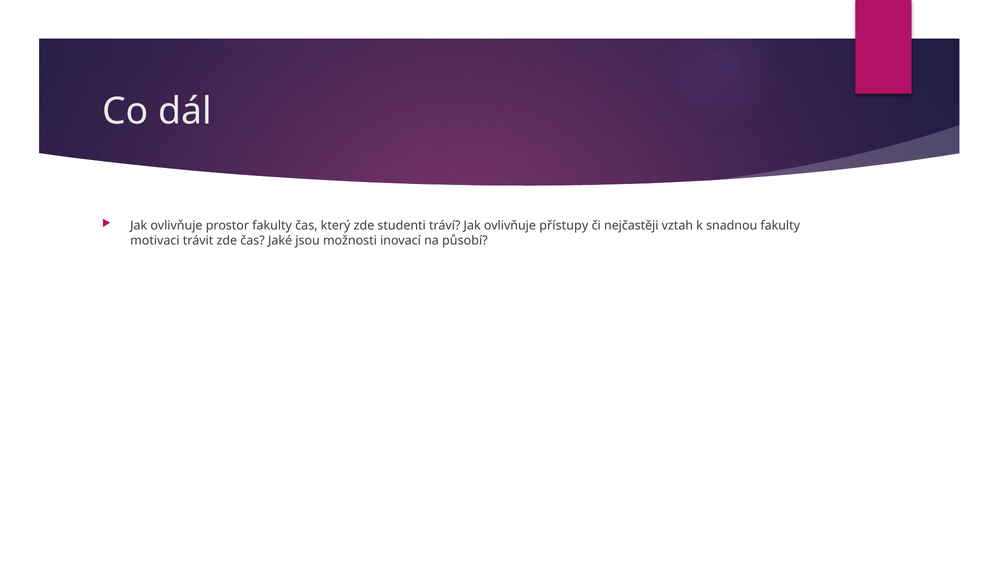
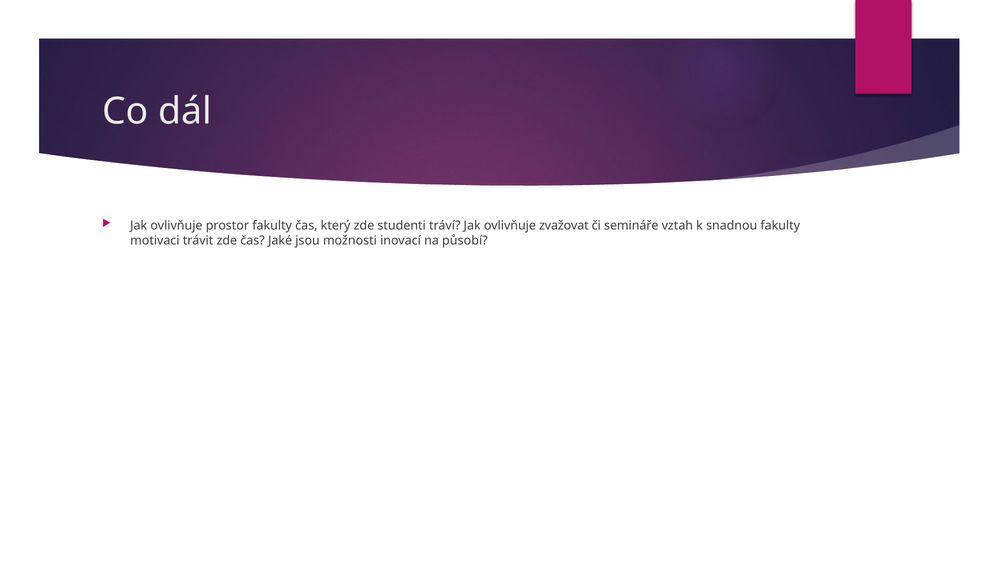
přístupy: přístupy -> zvažovat (564, 225)
nejčastěji: nejčastěji -> semináře (631, 225)
